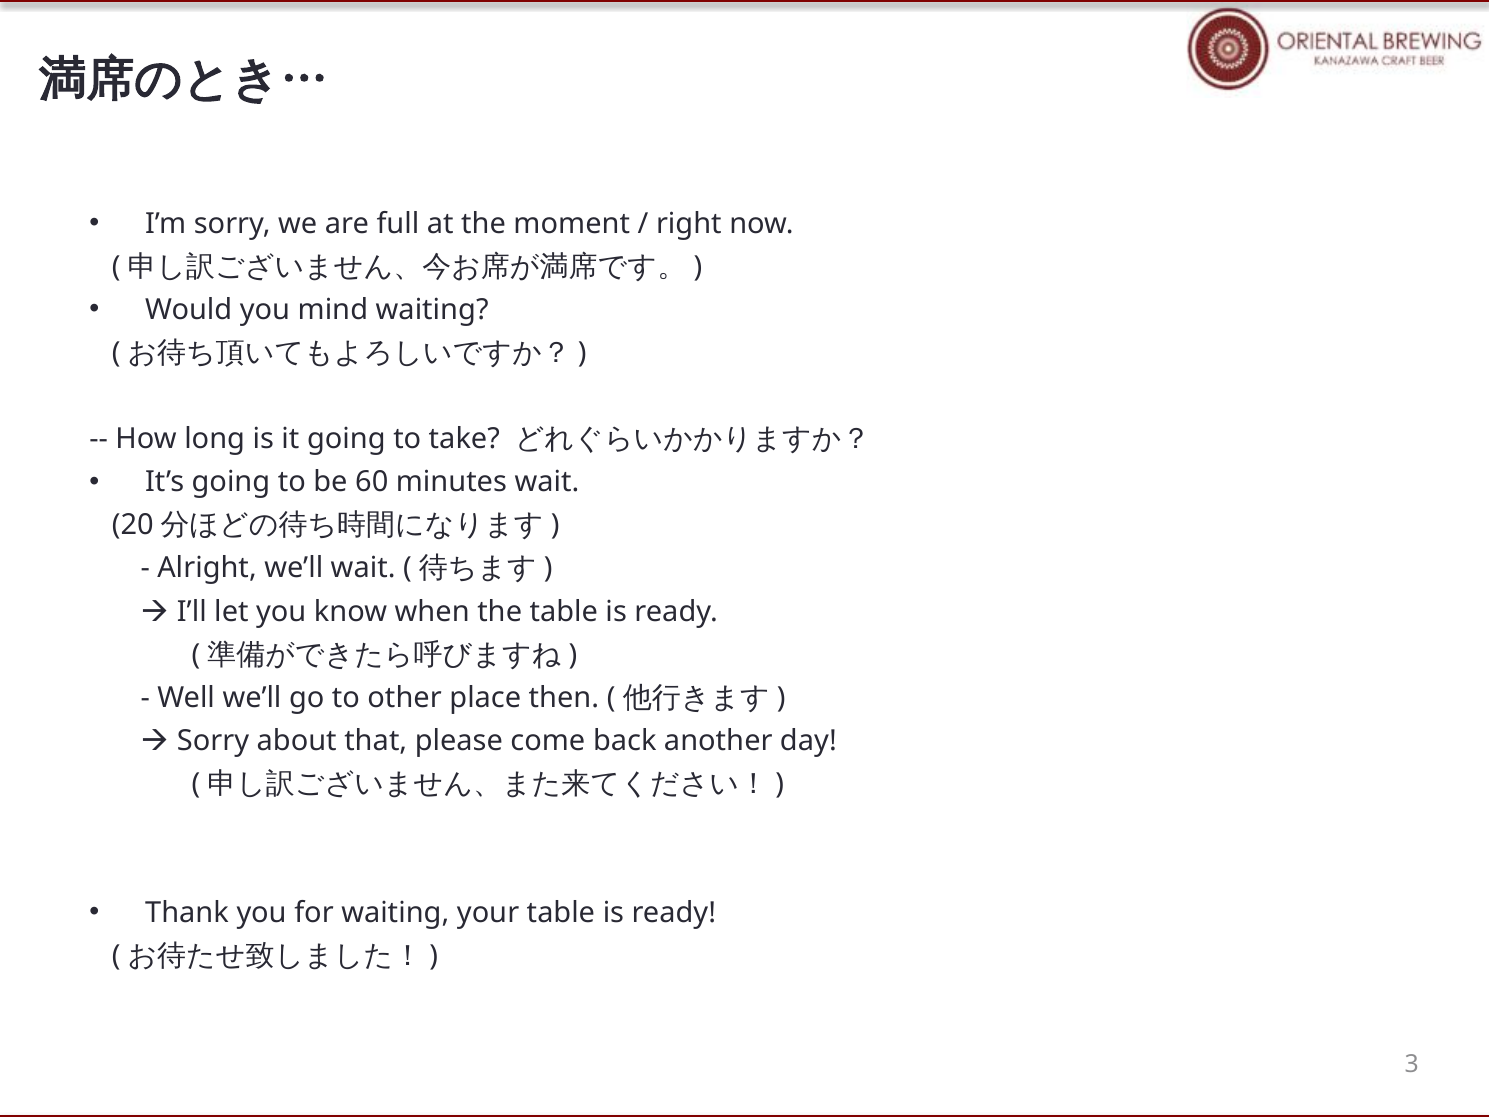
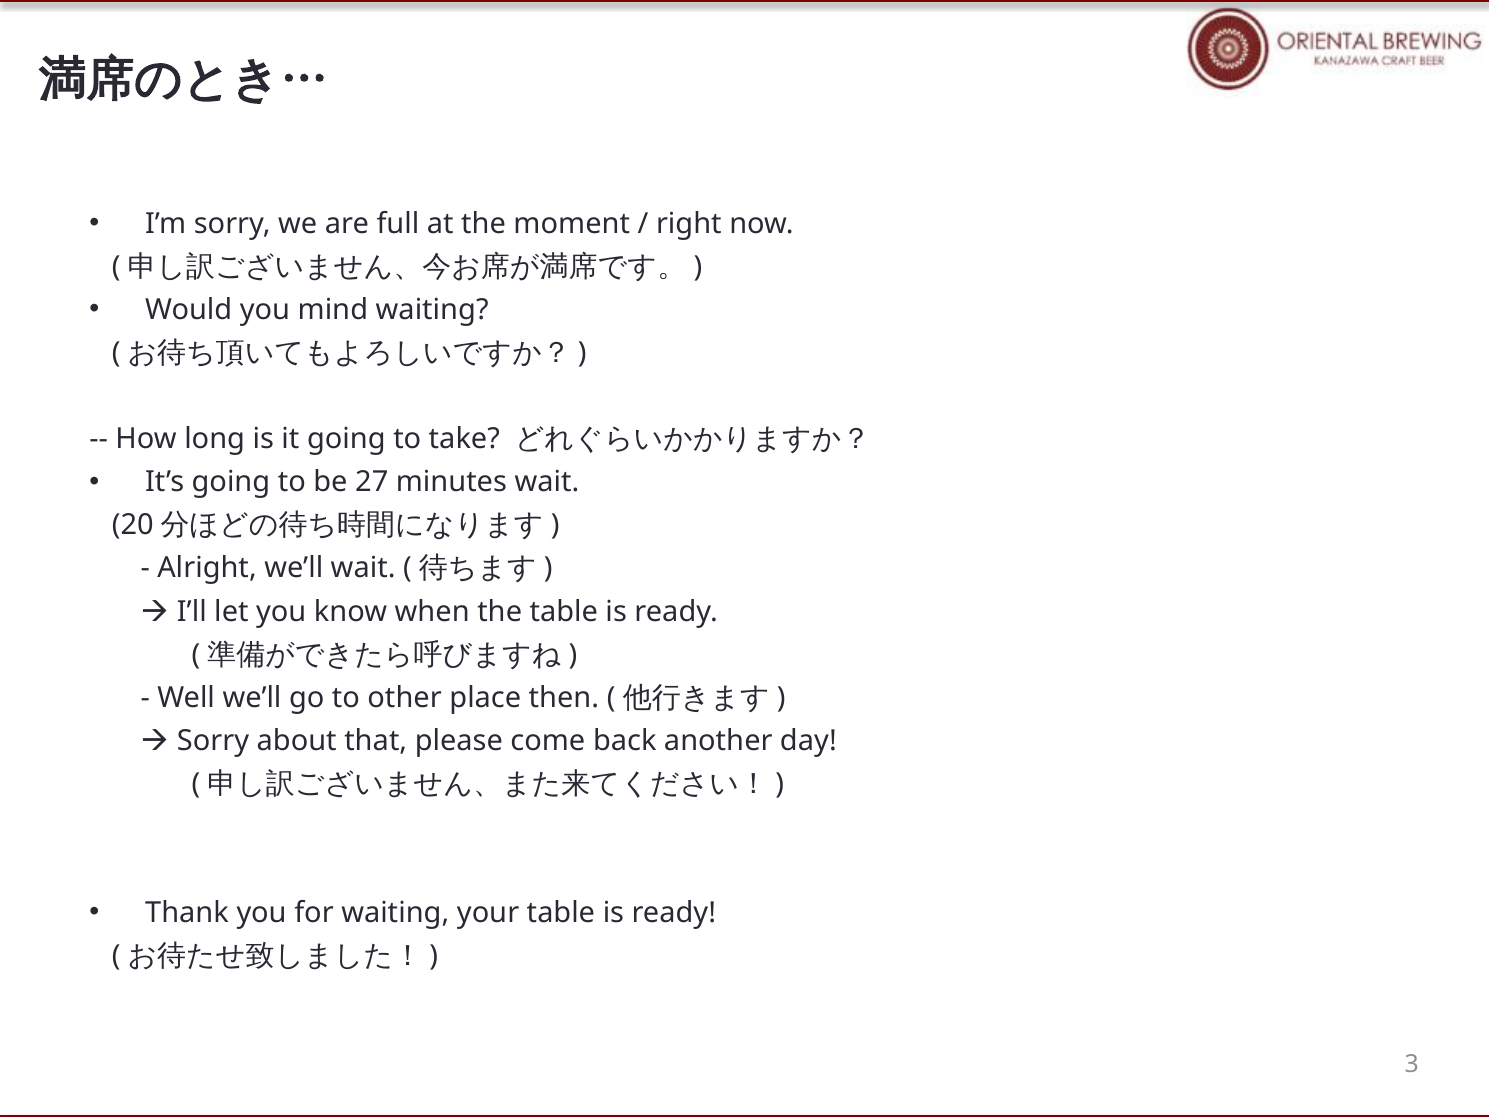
60: 60 -> 27 (372, 482)
